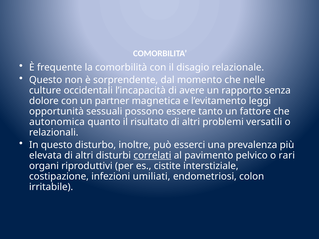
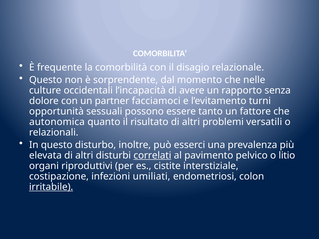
magnetica: magnetica -> facciamoci (156, 101)
leggi: leggi -> turni (260, 101)
rari: rari -> litio (287, 155)
irritabile underline: none -> present (51, 187)
